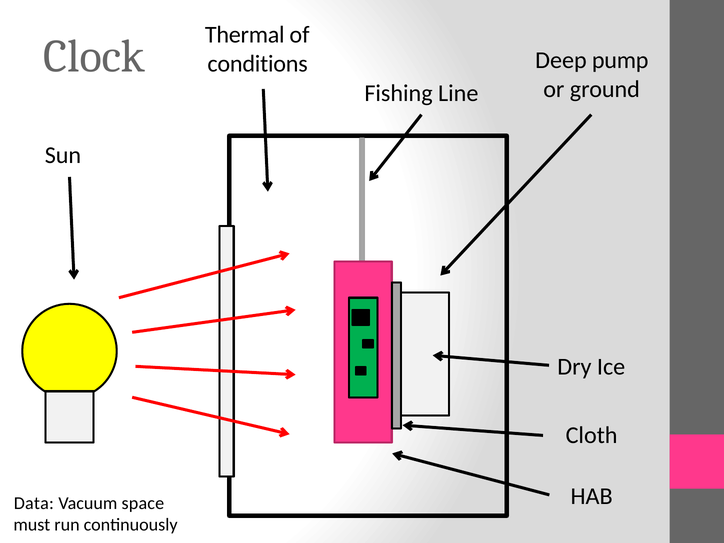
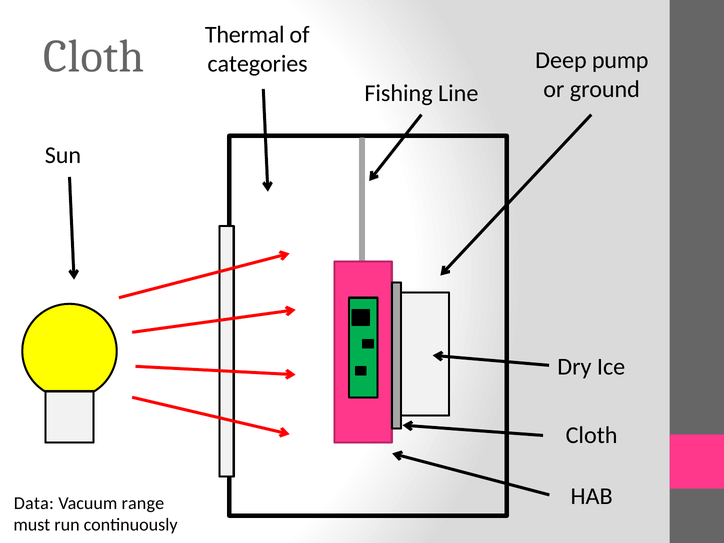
Clock: Clock -> Cloth (94, 56)
conditions: conditions -> categories (258, 64)
space: space -> range (143, 503)
